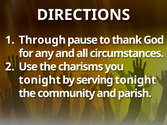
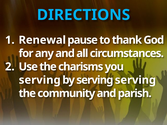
DIRECTIONS colour: white -> light blue (83, 15)
Through: Through -> Renewal (42, 40)
tonight: tonight -> serving (40, 80)
serving tonight: tonight -> serving (135, 80)
